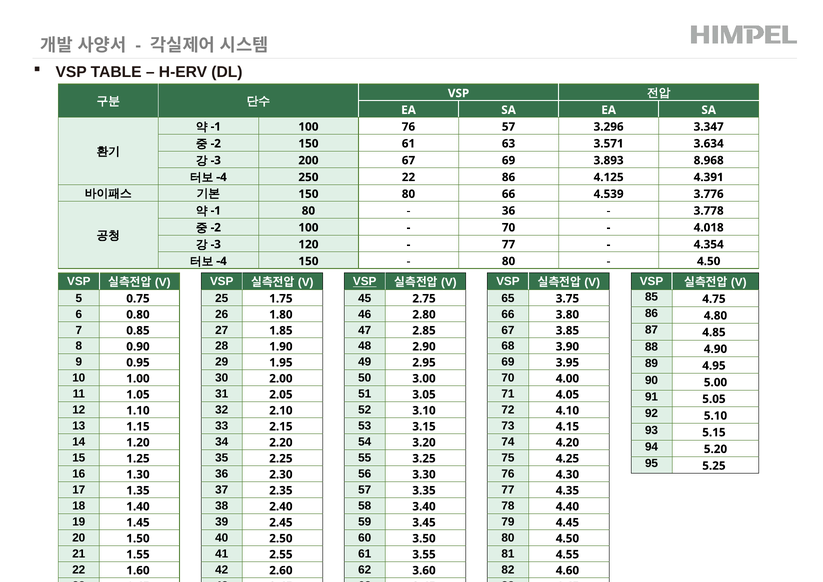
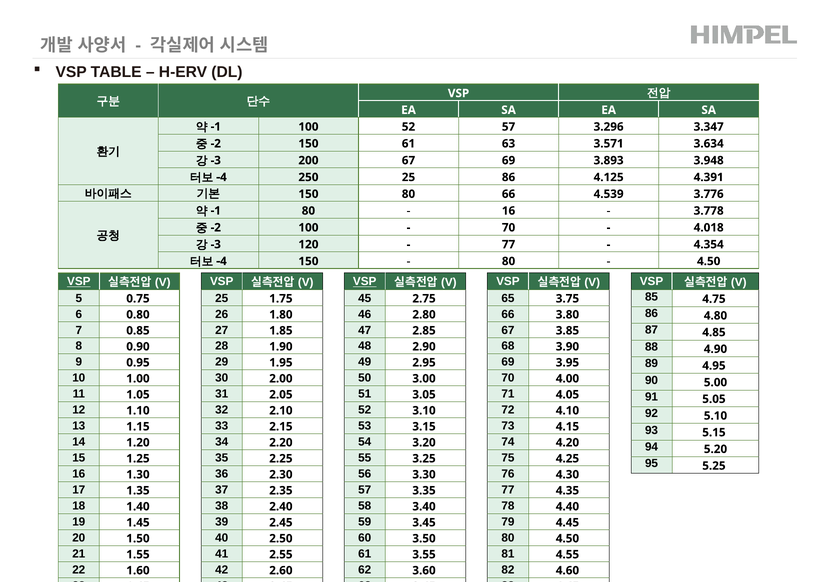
76: 76 -> 52 (408, 127)
8.968: 8.968 -> 3.948 (709, 160)
22: 22 -> 25 (408, 177)
36: 36 -> 16 (509, 211)
VSP underline: none -> present (79, 282)
